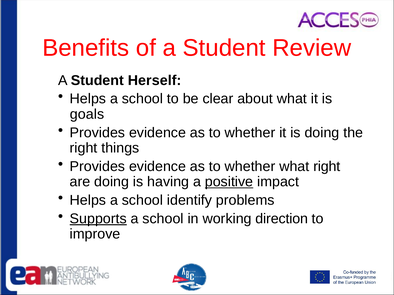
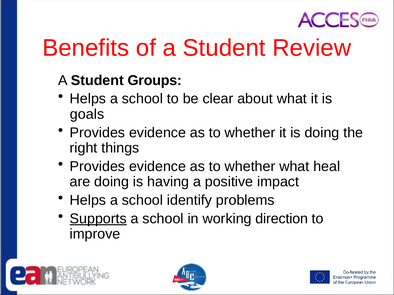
Herself: Herself -> Groups (155, 80)
what right: right -> heal (327, 167)
positive underline: present -> none (229, 182)
